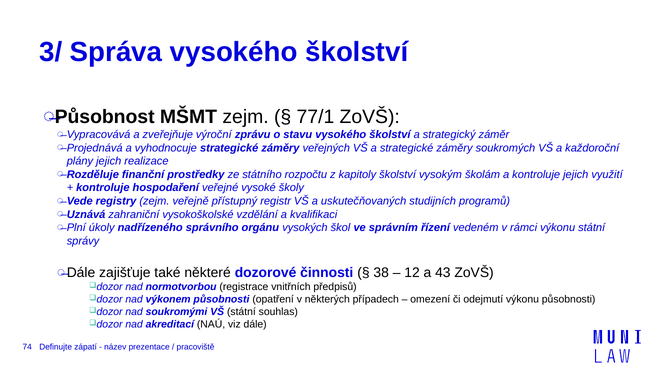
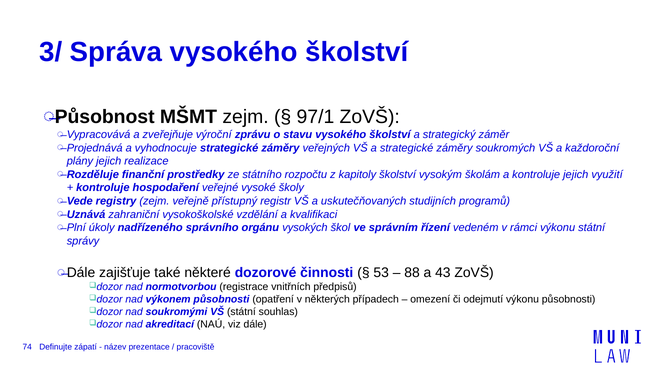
77/1: 77/1 -> 97/1 (315, 117)
38: 38 -> 53 (381, 273)
12: 12 -> 88 (412, 273)
